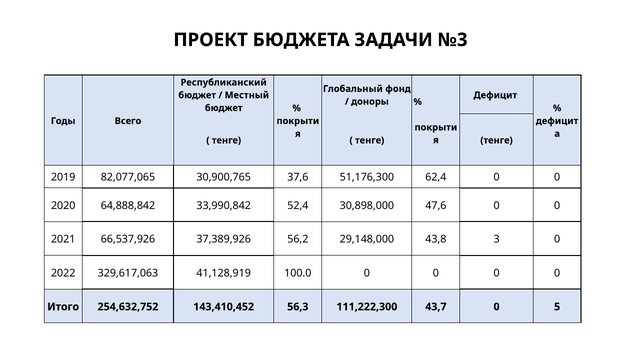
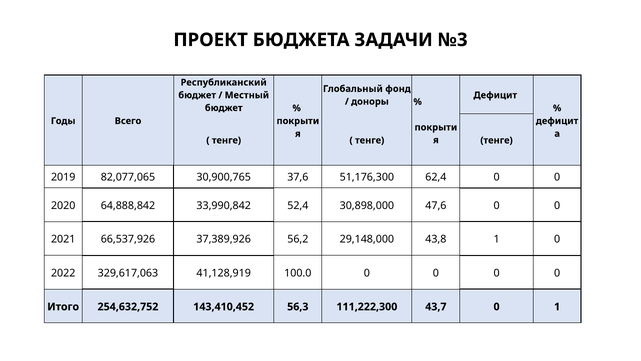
43,8 3: 3 -> 1 (497, 239)
0 5: 5 -> 1 (557, 306)
